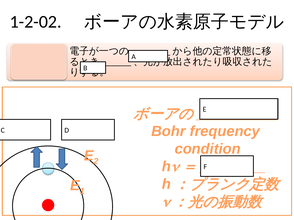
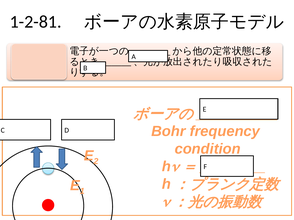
1-2-02: 1-2-02 -> 1-2-81 (36, 22)
